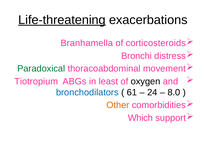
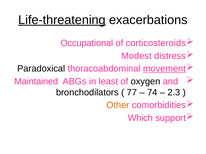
Branhamella: Branhamella -> Occupational (87, 43)
Bronchi: Bronchi -> Modest (136, 56)
Paradoxical colour: green -> black (41, 69)
movement underline: none -> present (164, 69)
Tiotropium: Tiotropium -> Maintained (36, 82)
bronchodilators colour: blue -> black (87, 93)
61: 61 -> 77 (132, 93)
24: 24 -> 74 (152, 93)
8.0: 8.0 -> 2.3 (174, 93)
